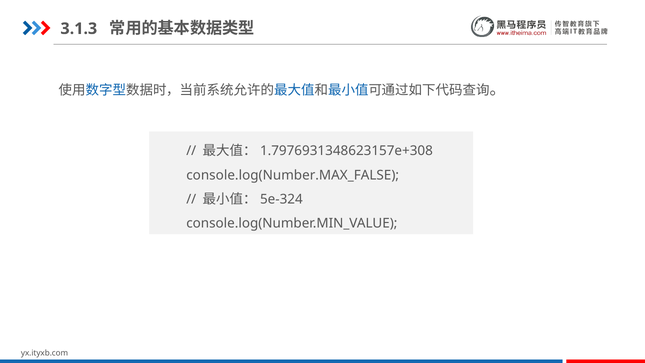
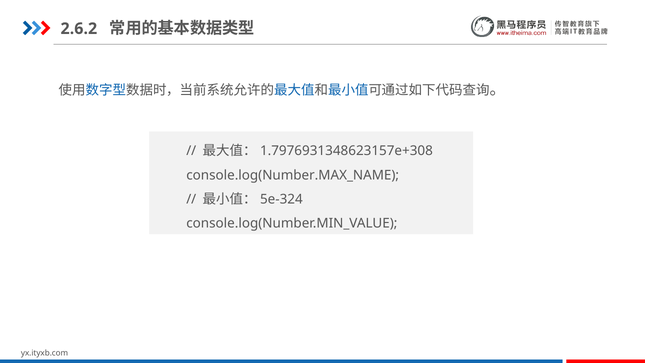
3.1.3: 3.1.3 -> 2.6.2 (79, 29)
console.log(Number.MAX_FALSE: console.log(Number.MAX_FALSE -> console.log(Number.MAX_NAME (293, 175)
